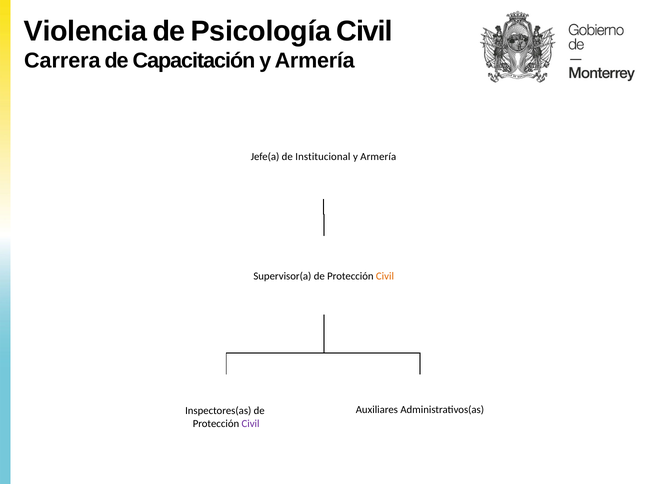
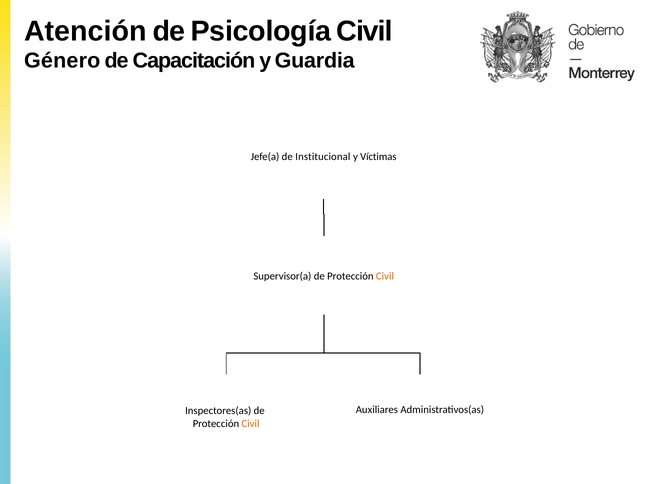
Violencia: Violencia -> Atención (85, 31)
Carrera: Carrera -> Género (62, 61)
Capacitación y Armería: Armería -> Guardia (315, 61)
Armería: Armería -> Víctimas (378, 156)
Civil colour: purple -> orange (251, 423)
